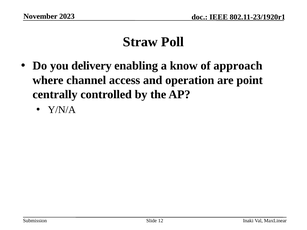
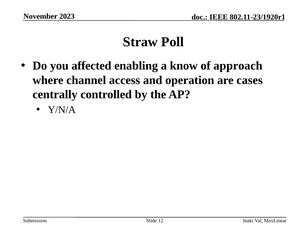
delivery: delivery -> affected (91, 66)
point: point -> cases (250, 80)
